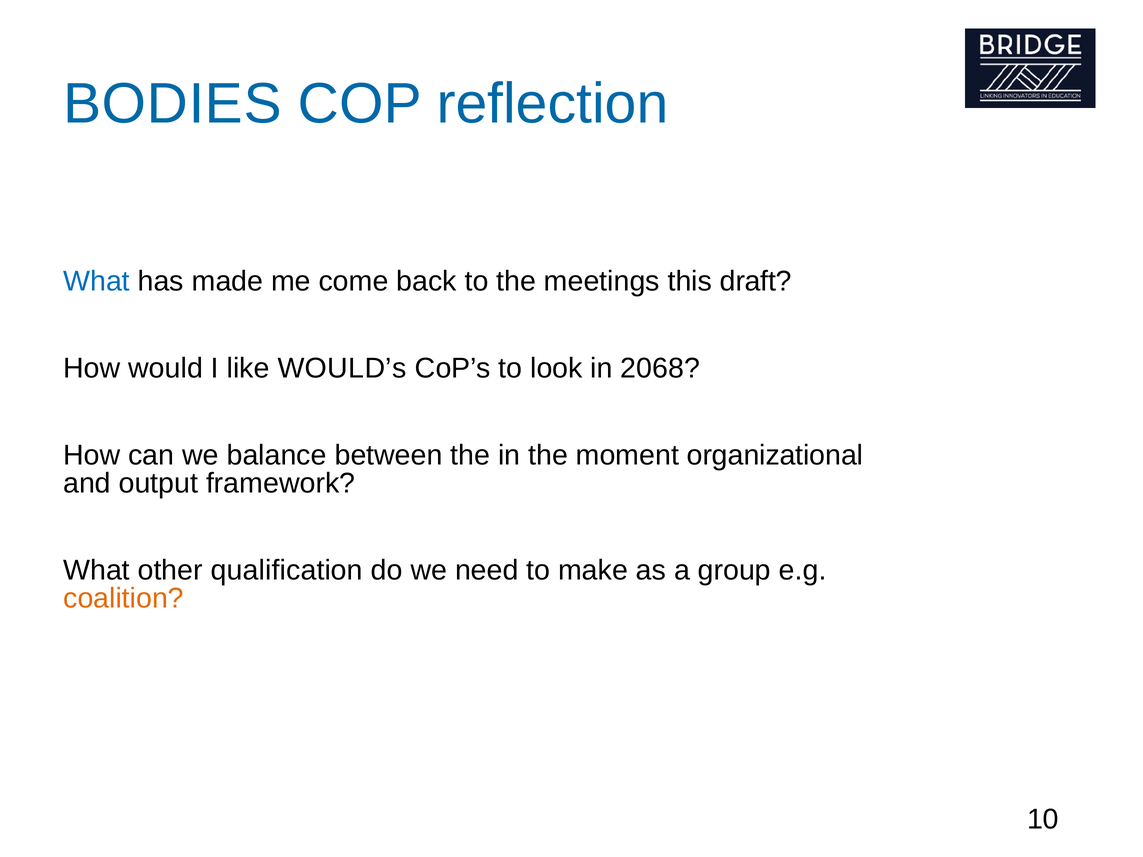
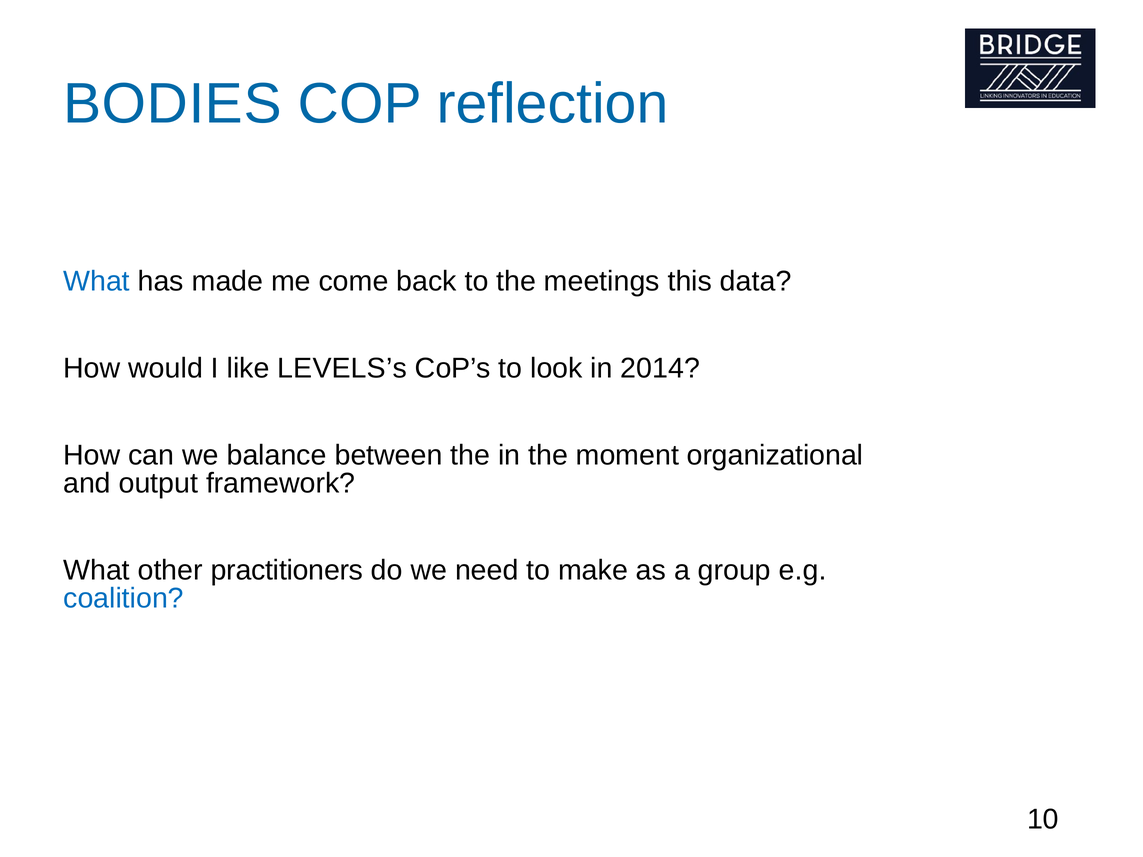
draft: draft -> data (756, 281)
WOULD’s: WOULD’s -> LEVELS’s (342, 369)
2068: 2068 -> 2014 (660, 369)
qualification: qualification -> practitioners (287, 571)
coalition colour: orange -> blue (124, 598)
